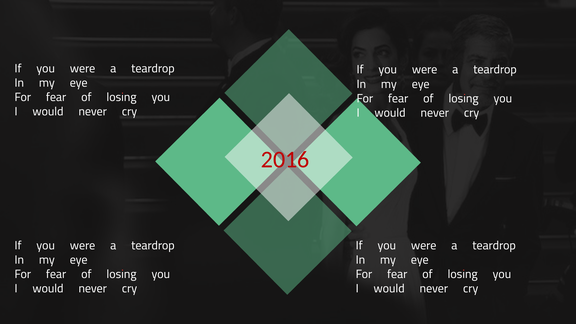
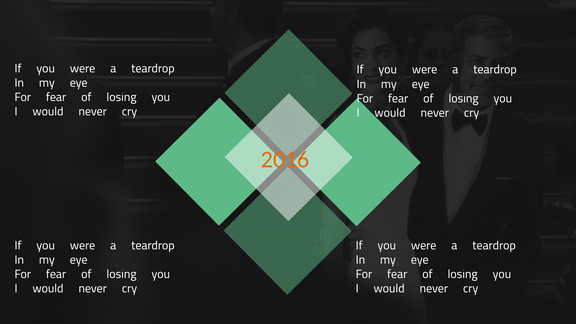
2016 colour: red -> orange (285, 160)
